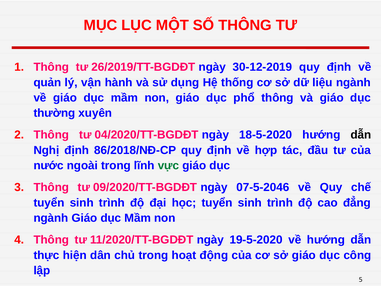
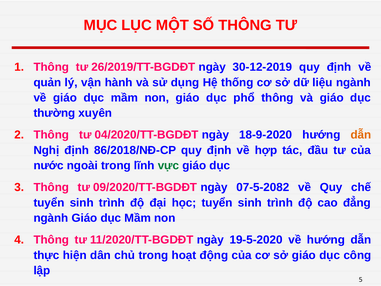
18-5-2020: 18-5-2020 -> 18-9-2020 (266, 135)
dẫn colour: black -> orange (361, 135)
07-5-2046: 07-5-2046 -> 07-5-2082 (263, 187)
